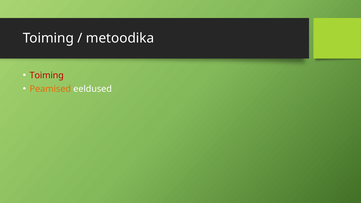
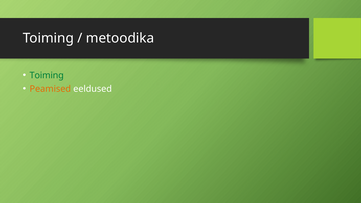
Toiming colour: red -> green (47, 75)
